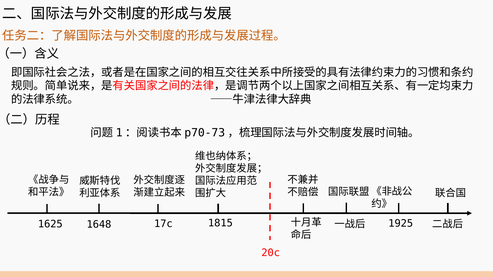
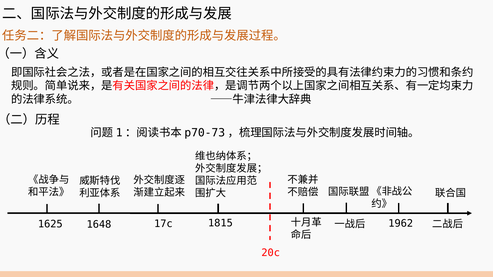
1925: 1925 -> 1962 (401, 224)
